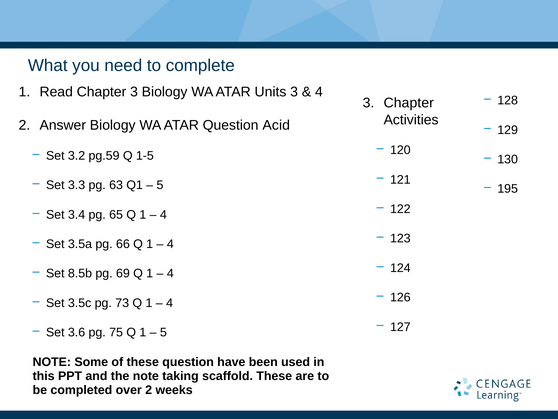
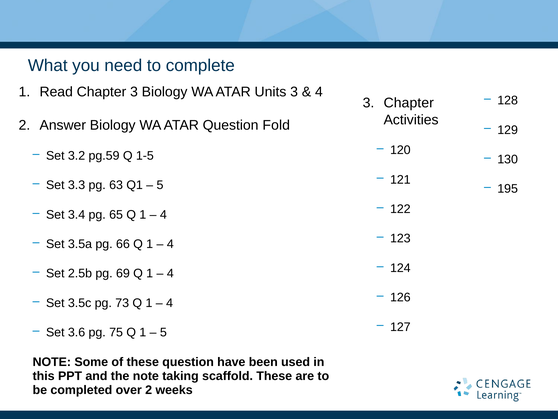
Acid: Acid -> Fold (276, 125)
8.5b: 8.5b -> 2.5b (80, 273)
